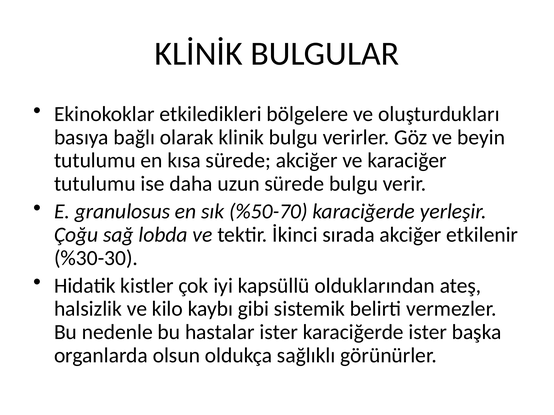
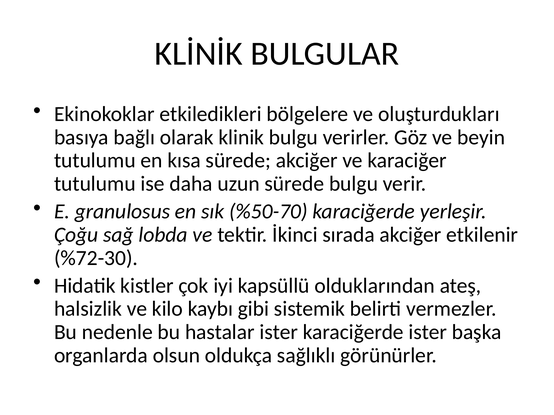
%30-30: %30-30 -> %72-30 (96, 258)
